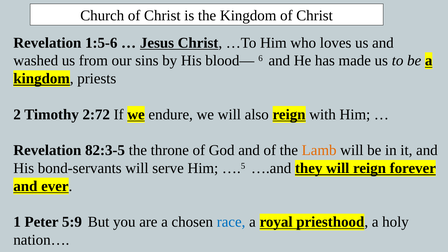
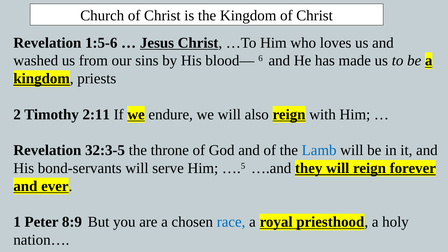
2:72: 2:72 -> 2:11 (96, 114)
82:3-5: 82:3-5 -> 32:3-5 (105, 150)
Lamb colour: orange -> blue (319, 150)
5:9: 5:9 -> 8:9 (72, 222)
